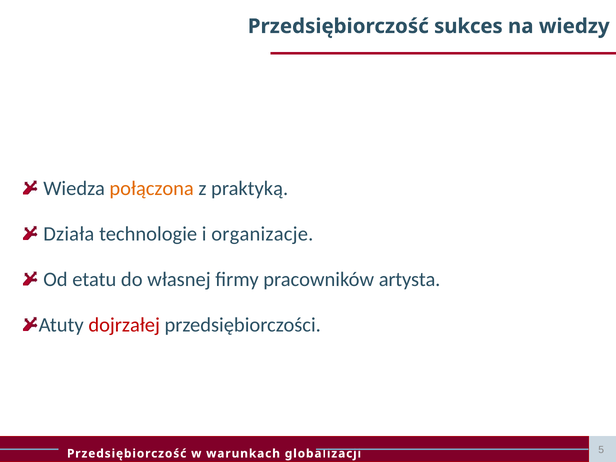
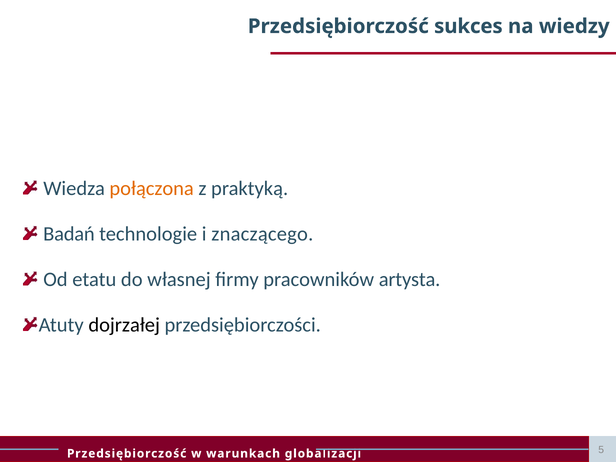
Działa: Działa -> Badań (69, 234)
organizacje: organizacje -> znaczącego (262, 234)
dojrzałej colour: red -> black (124, 325)
